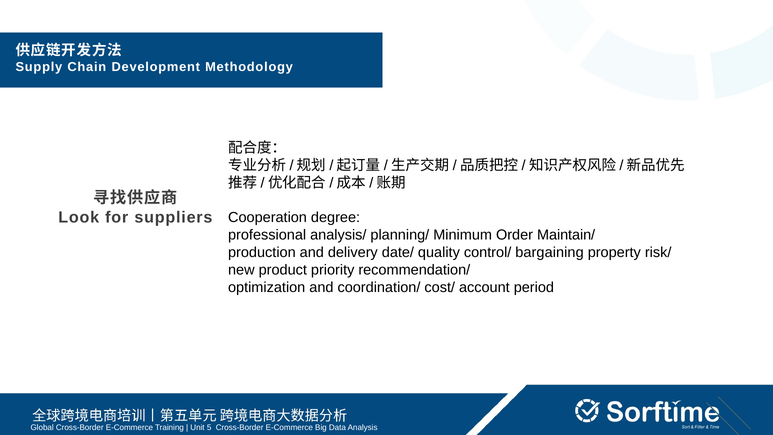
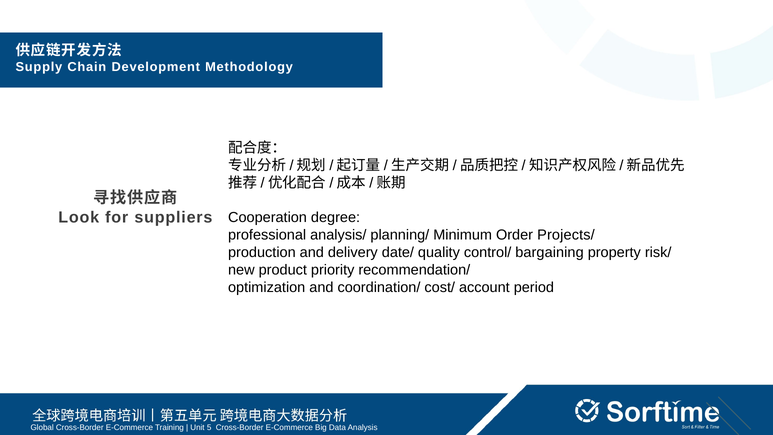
Maintain/: Maintain/ -> Projects/ (566, 235)
